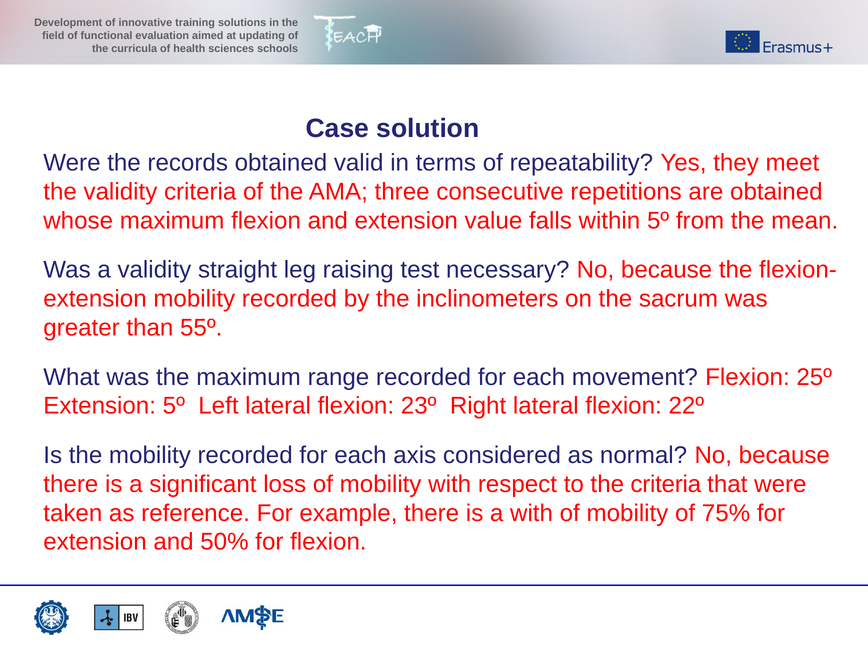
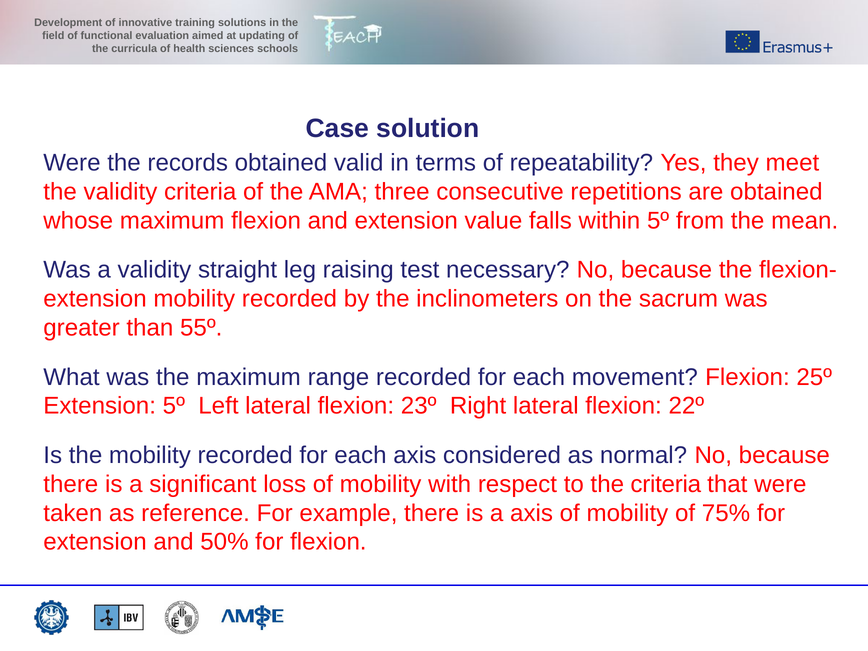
a with: with -> axis (532, 513)
